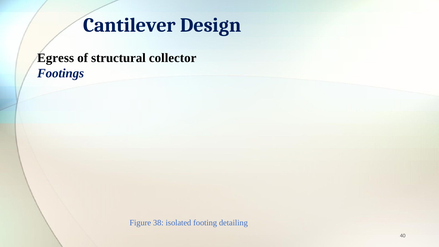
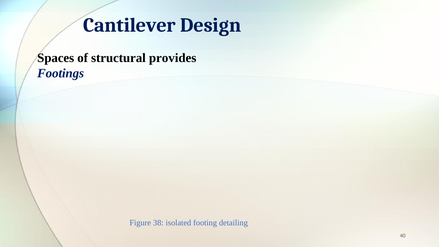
Egress: Egress -> Spaces (56, 58)
collector: collector -> provides (173, 58)
